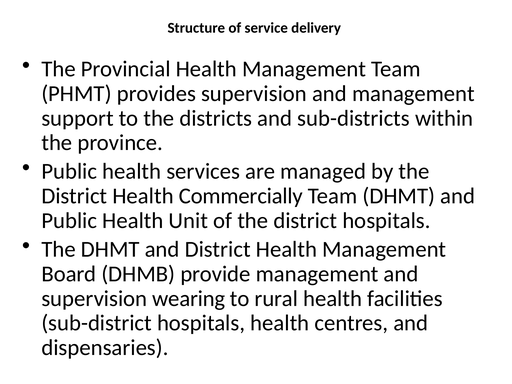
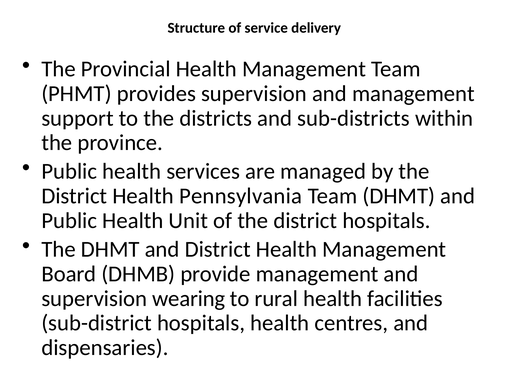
Commercially: Commercially -> Pennsylvania (241, 196)
